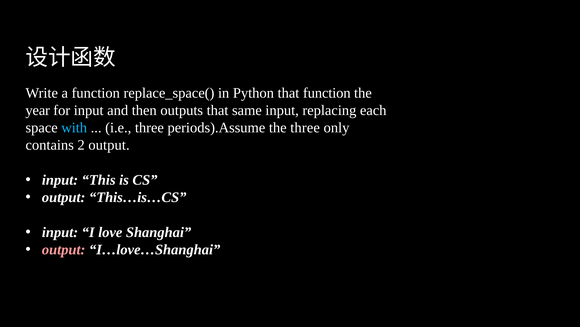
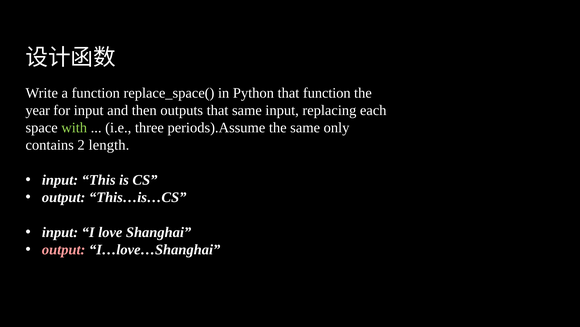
with colour: light blue -> light green (74, 127)
the three: three -> same (305, 127)
2 output: output -> length (109, 145)
